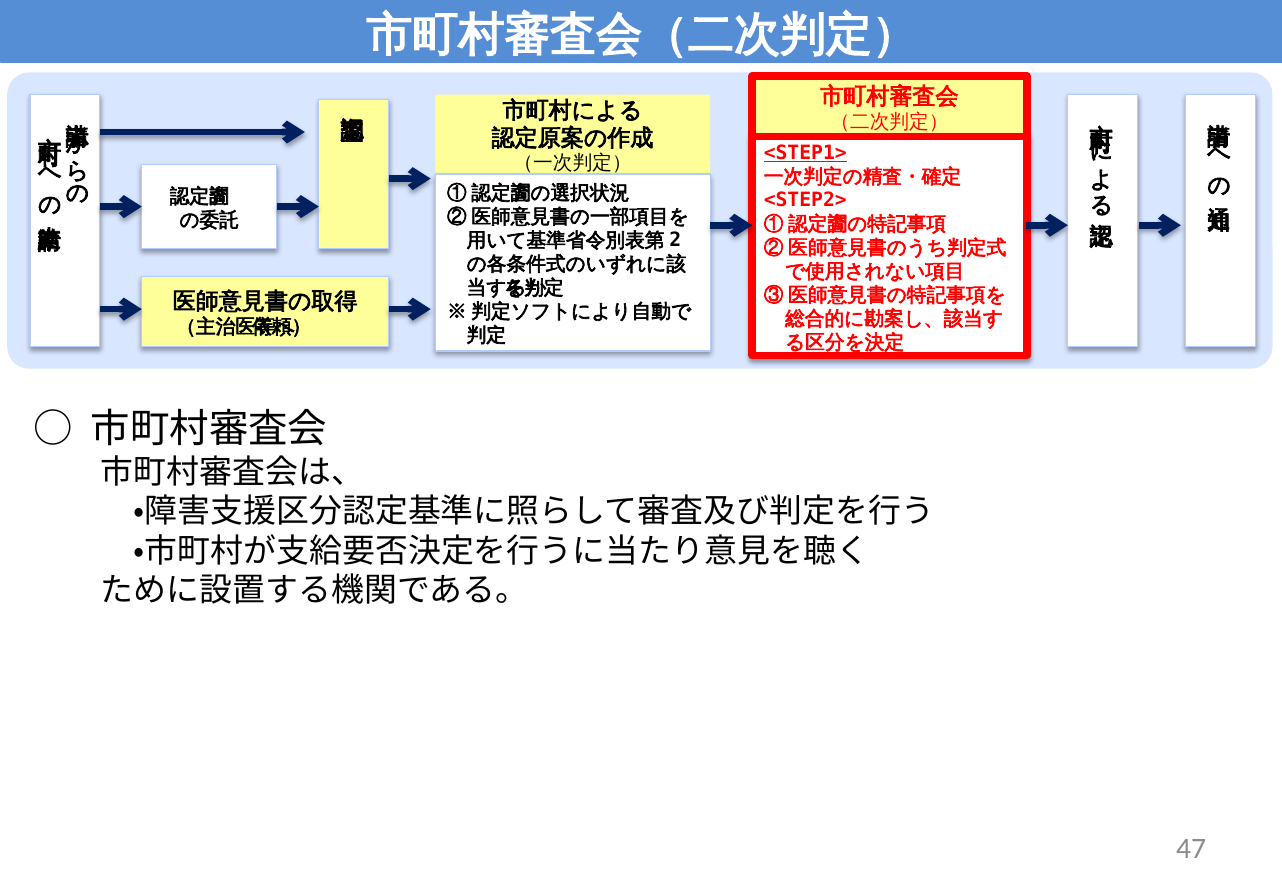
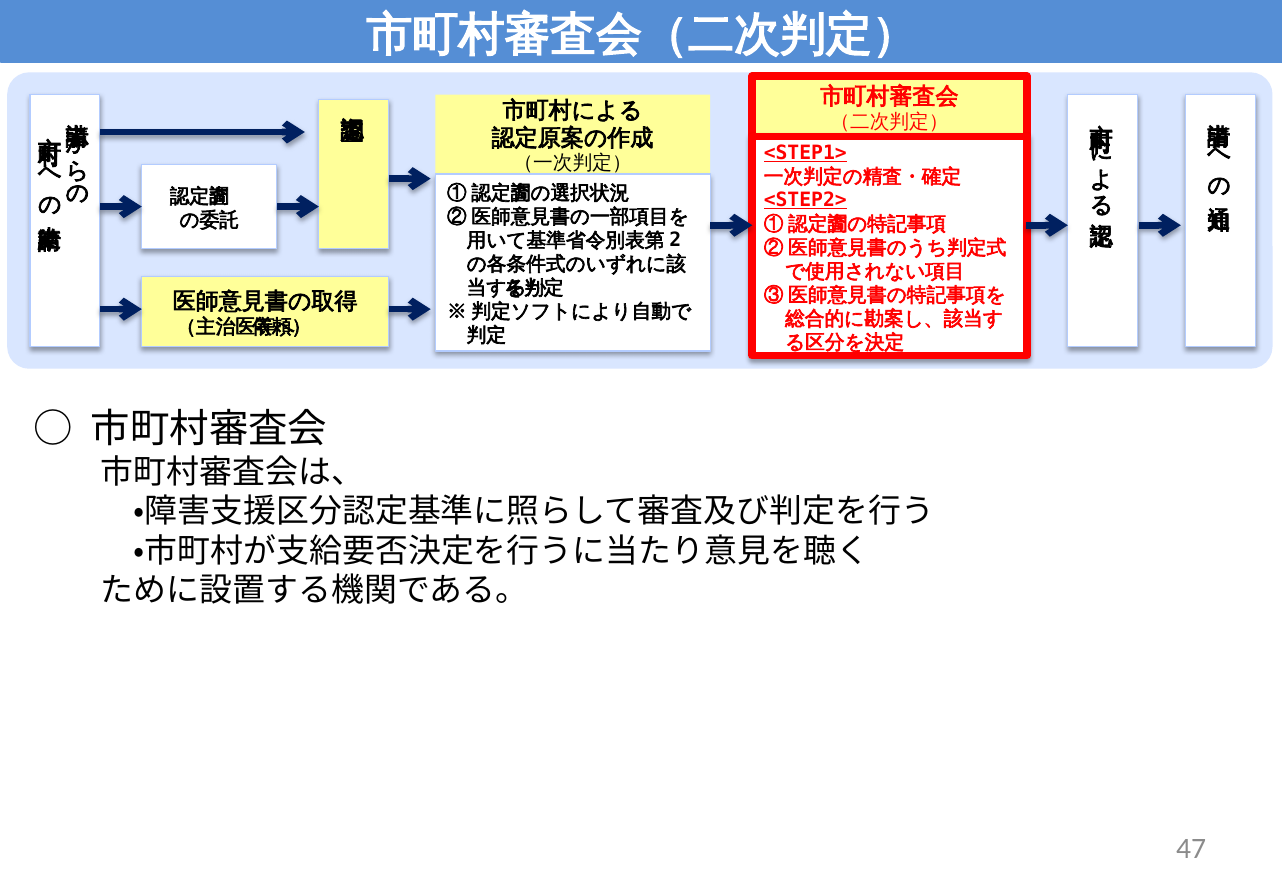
<STEP2> underline: none -> present (805, 200)
